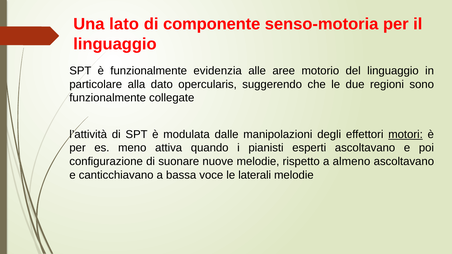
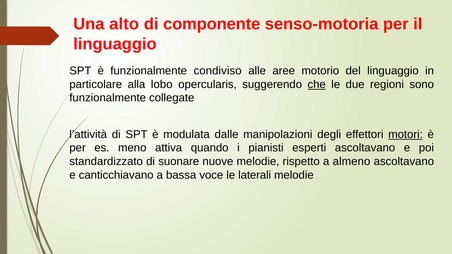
lato: lato -> alto (124, 24)
evidenzia: evidenzia -> condiviso (218, 71)
dato: dato -> lobo (162, 84)
che underline: none -> present (317, 84)
configurazione: configurazione -> standardizzato (106, 162)
